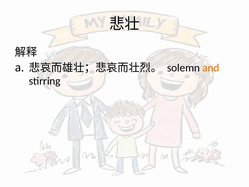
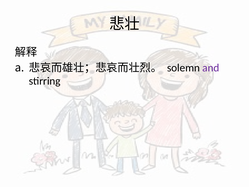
and colour: orange -> purple (211, 68)
